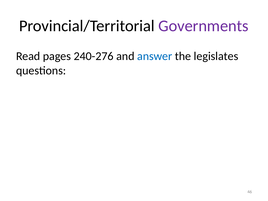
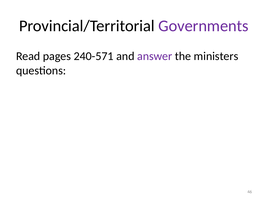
240-276: 240-276 -> 240-571 (94, 56)
answer colour: blue -> purple (155, 56)
legislates: legislates -> ministers (216, 56)
